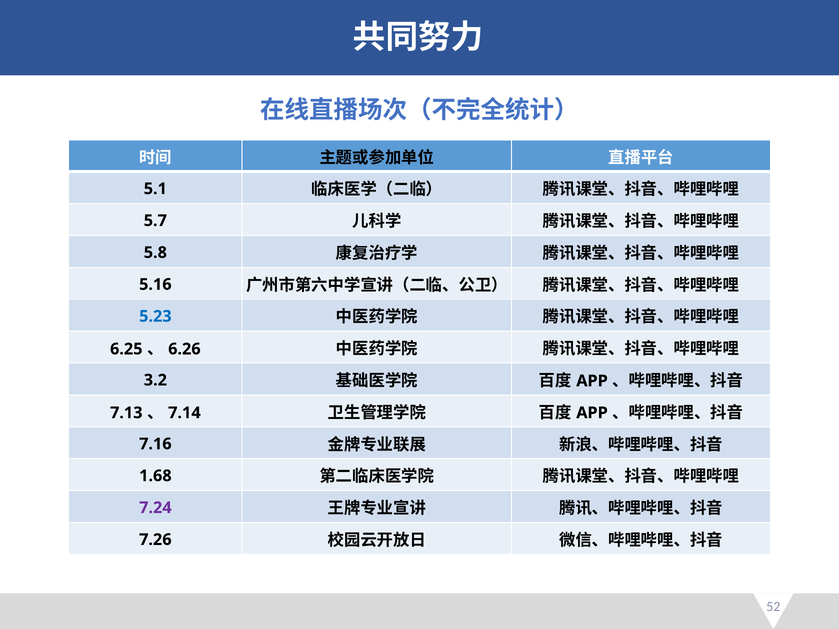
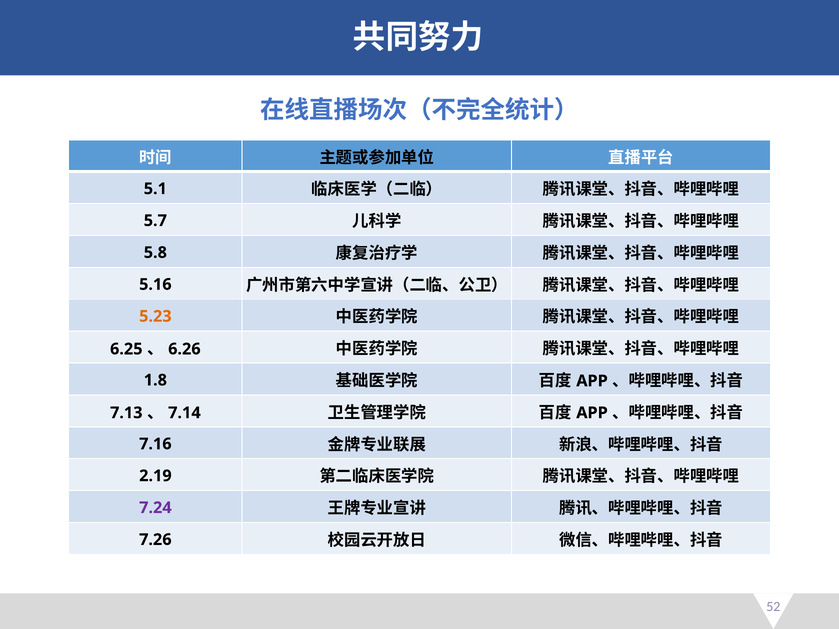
5.23 colour: blue -> orange (155, 316)
3.2: 3.2 -> 1.8 (155, 380)
1.68: 1.68 -> 2.19 (155, 476)
